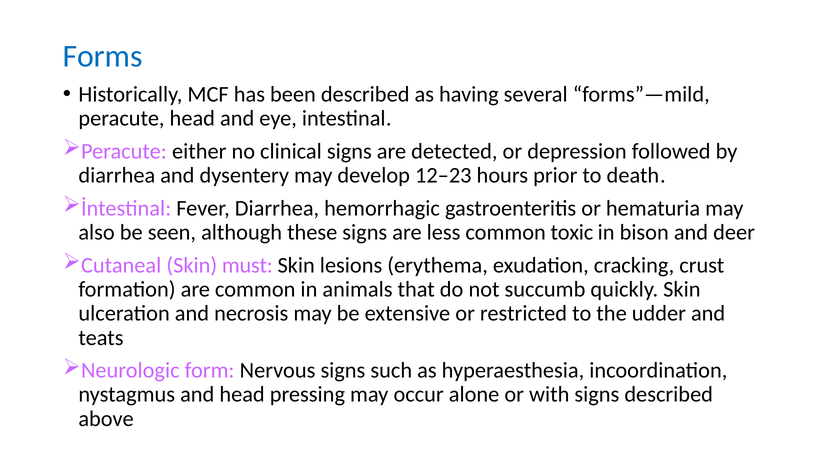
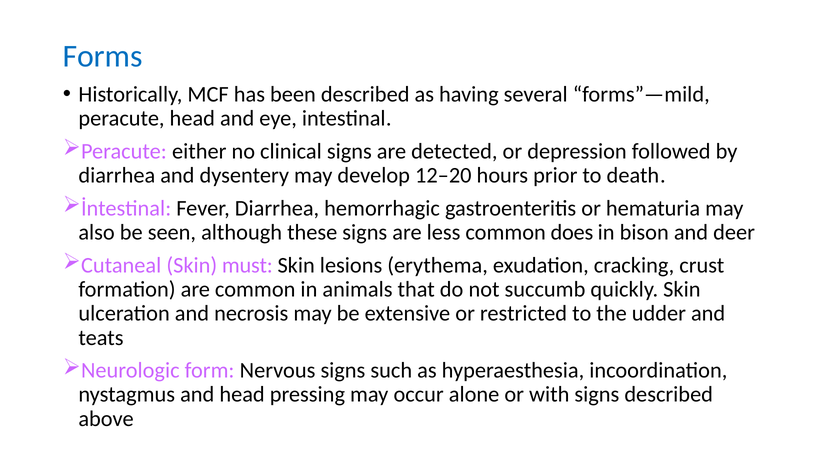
12–23: 12–23 -> 12–20 (443, 175)
toxic: toxic -> does (572, 232)
